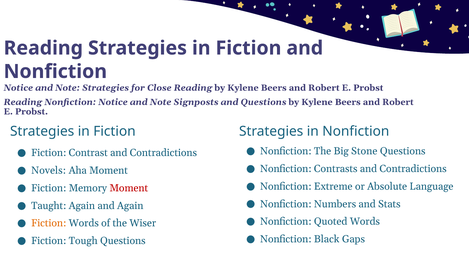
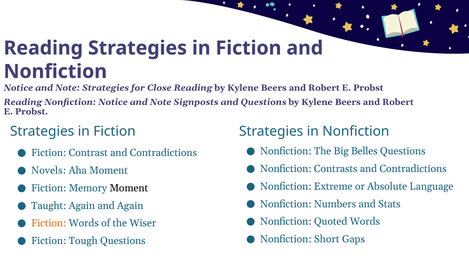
Stone: Stone -> Belles (364, 151)
Moment colour: red -> black (129, 188)
Black: Black -> Short (327, 239)
